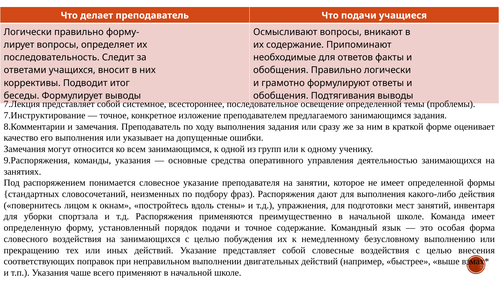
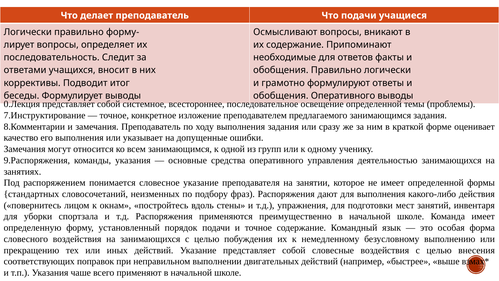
обобщения Подтягивания: Подтягивания -> Оперативного (343, 96)
7.Лекция: 7.Лекция -> 0.Лекция (22, 104)
